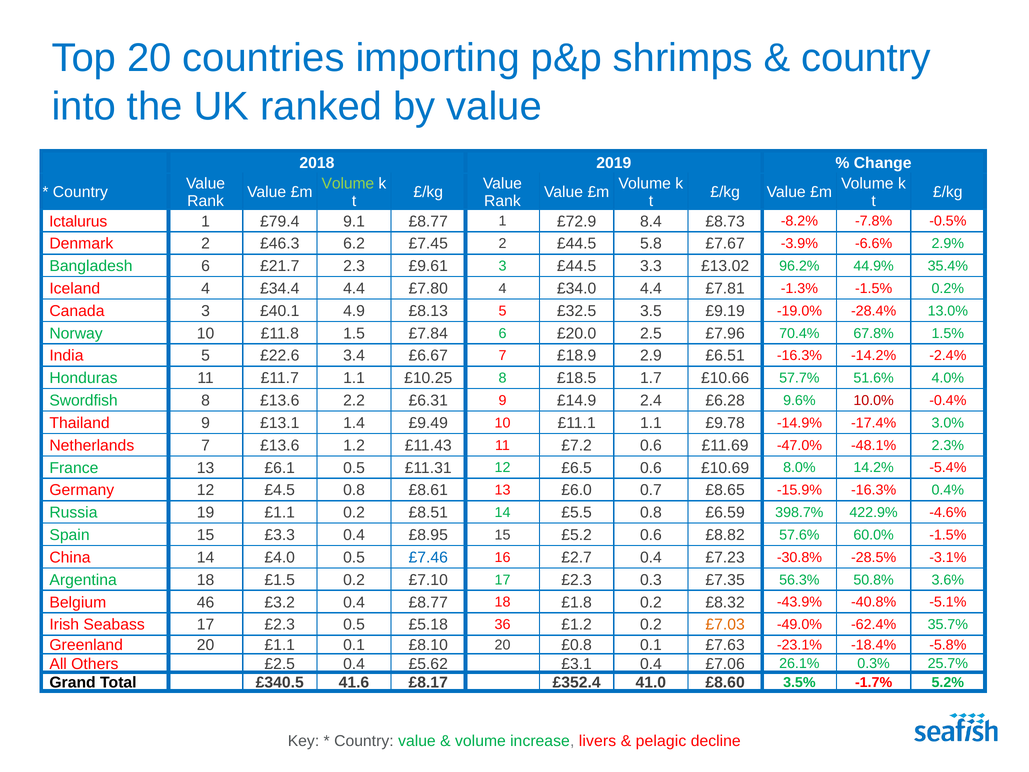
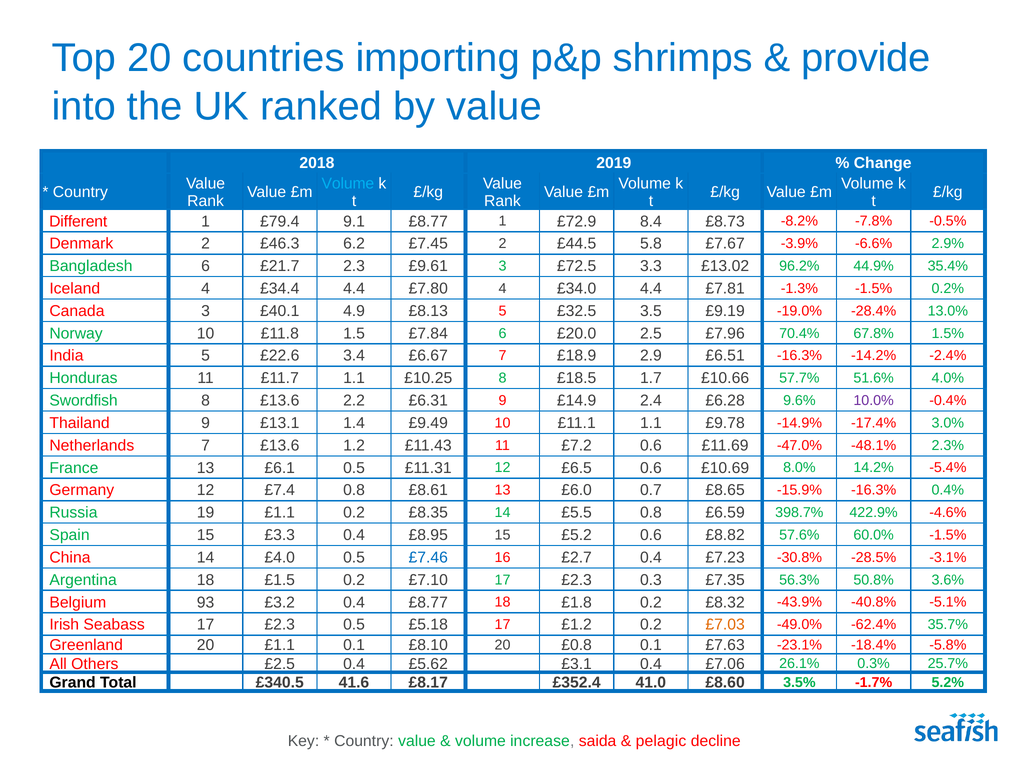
country: country -> provide (866, 58)
Volume colour: light green -> light blue (348, 183)
Ictalurus: Ictalurus -> Different (78, 221)
3 £44.5: £44.5 -> £72.5 (577, 266)
10.0% colour: red -> purple (874, 400)
£4.5: £4.5 -> £7.4 (280, 490)
£8.51: £8.51 -> £8.35 (428, 513)
46: 46 -> 93 (206, 602)
£5.18 36: 36 -> 17 (503, 624)
livers: livers -> saida (598, 741)
